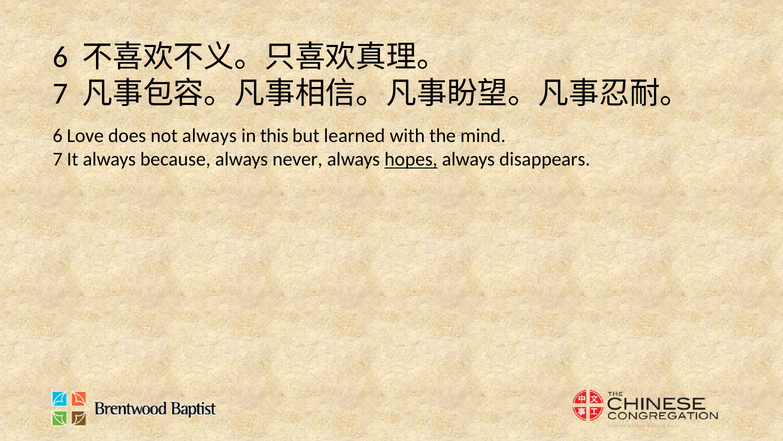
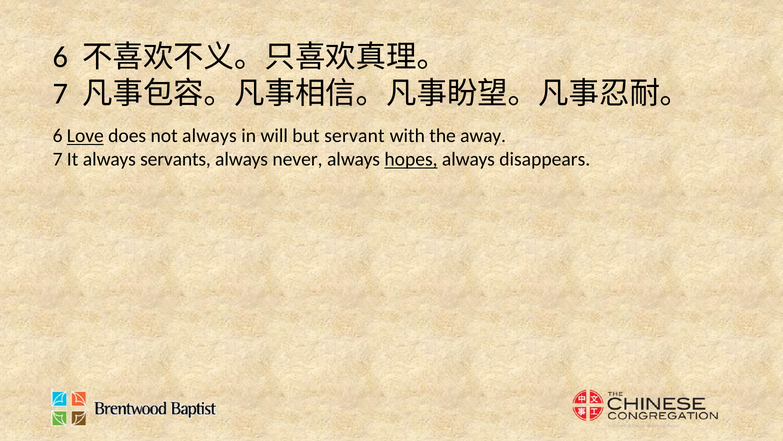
Love underline: none -> present (85, 136)
this: this -> will (274, 136)
learned: learned -> servant (354, 136)
mind: mind -> away (483, 136)
because: because -> servants (176, 159)
